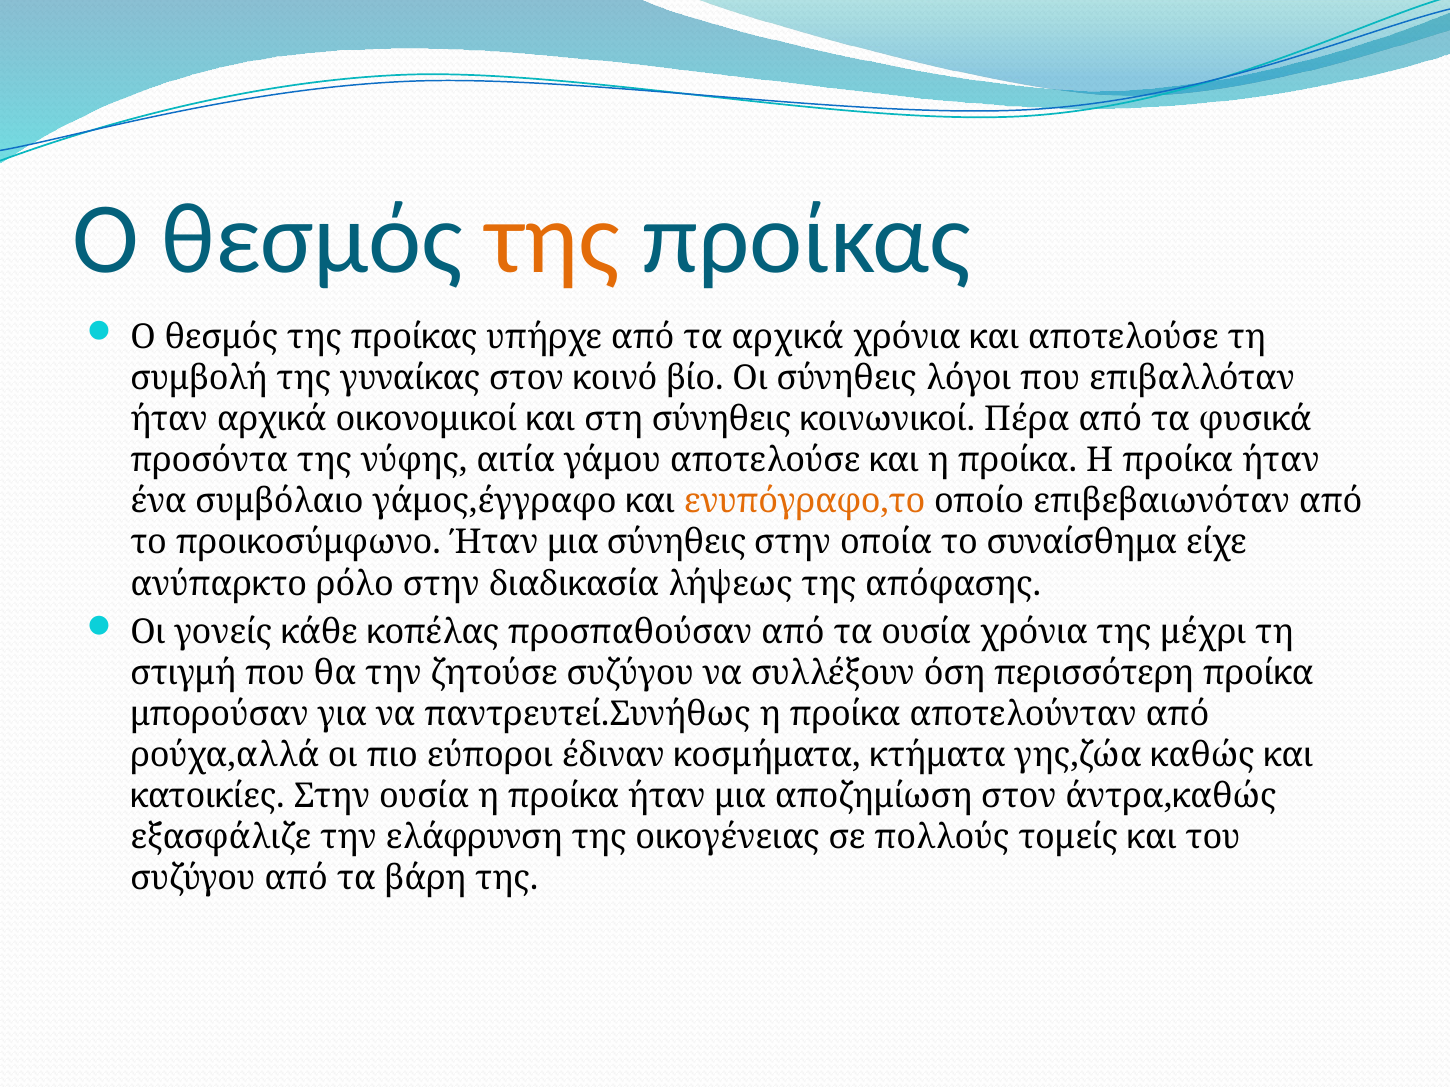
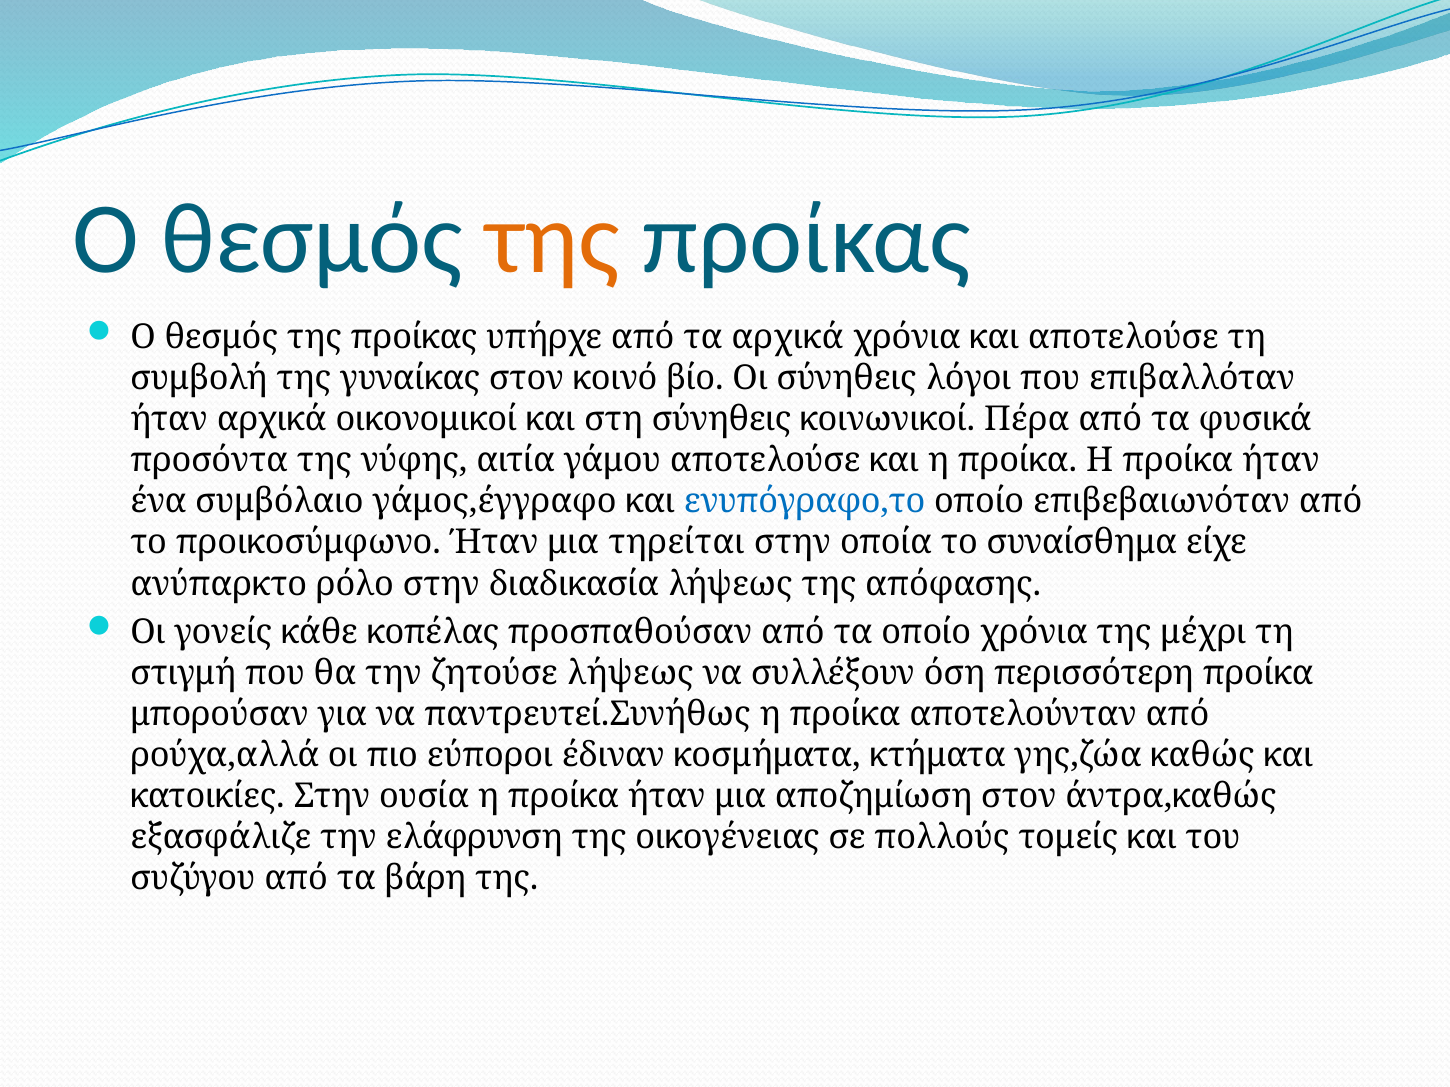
ενυπόγραφο,το colour: orange -> blue (805, 502)
μια σύνηθεις: σύνηθεις -> τηρείται (676, 543)
τα ουσία: ουσία -> οποίο (926, 632)
ζητούσε συζύγου: συζύγου -> λήψεως (630, 673)
